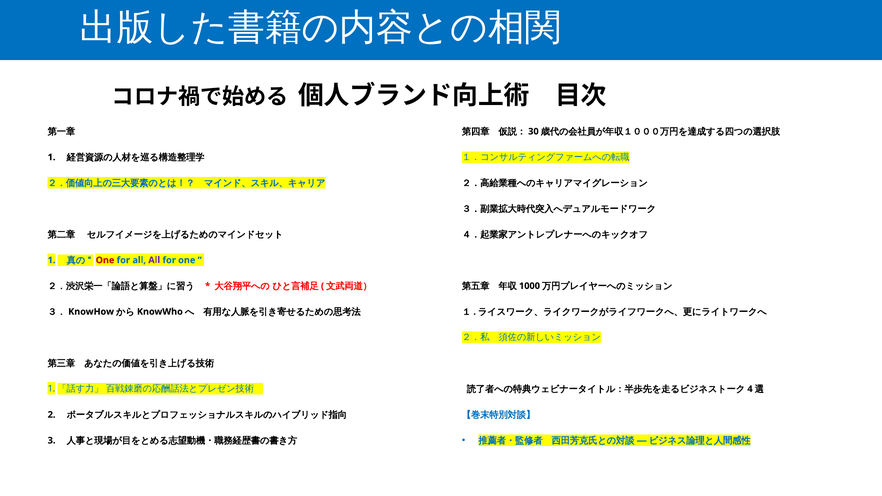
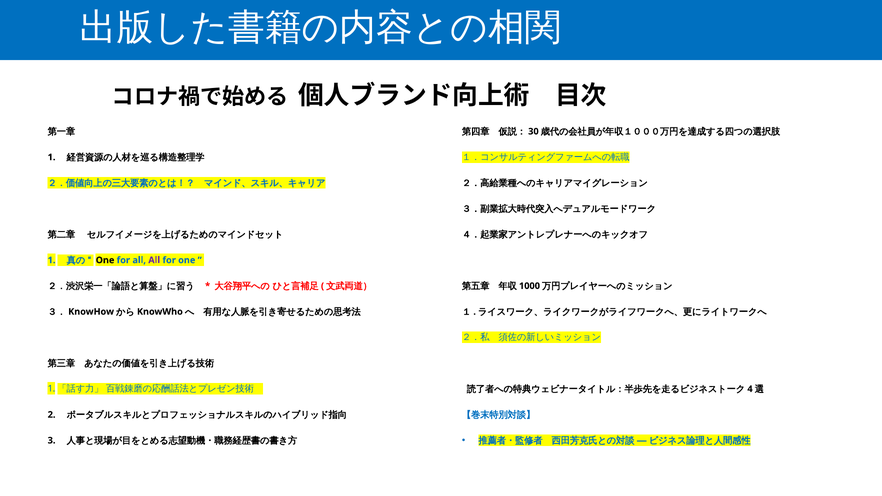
One colour: red -> black (105, 260)
